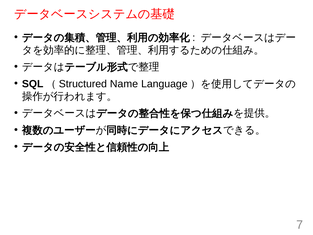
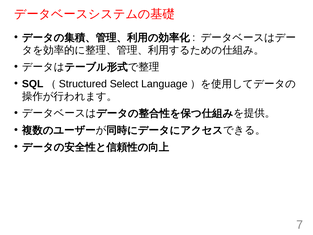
Name: Name -> Select (124, 84)
